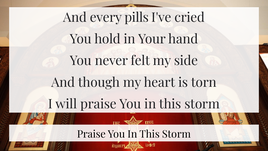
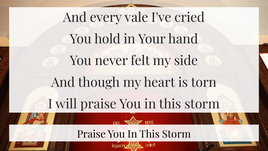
pills: pills -> vale (137, 18)
